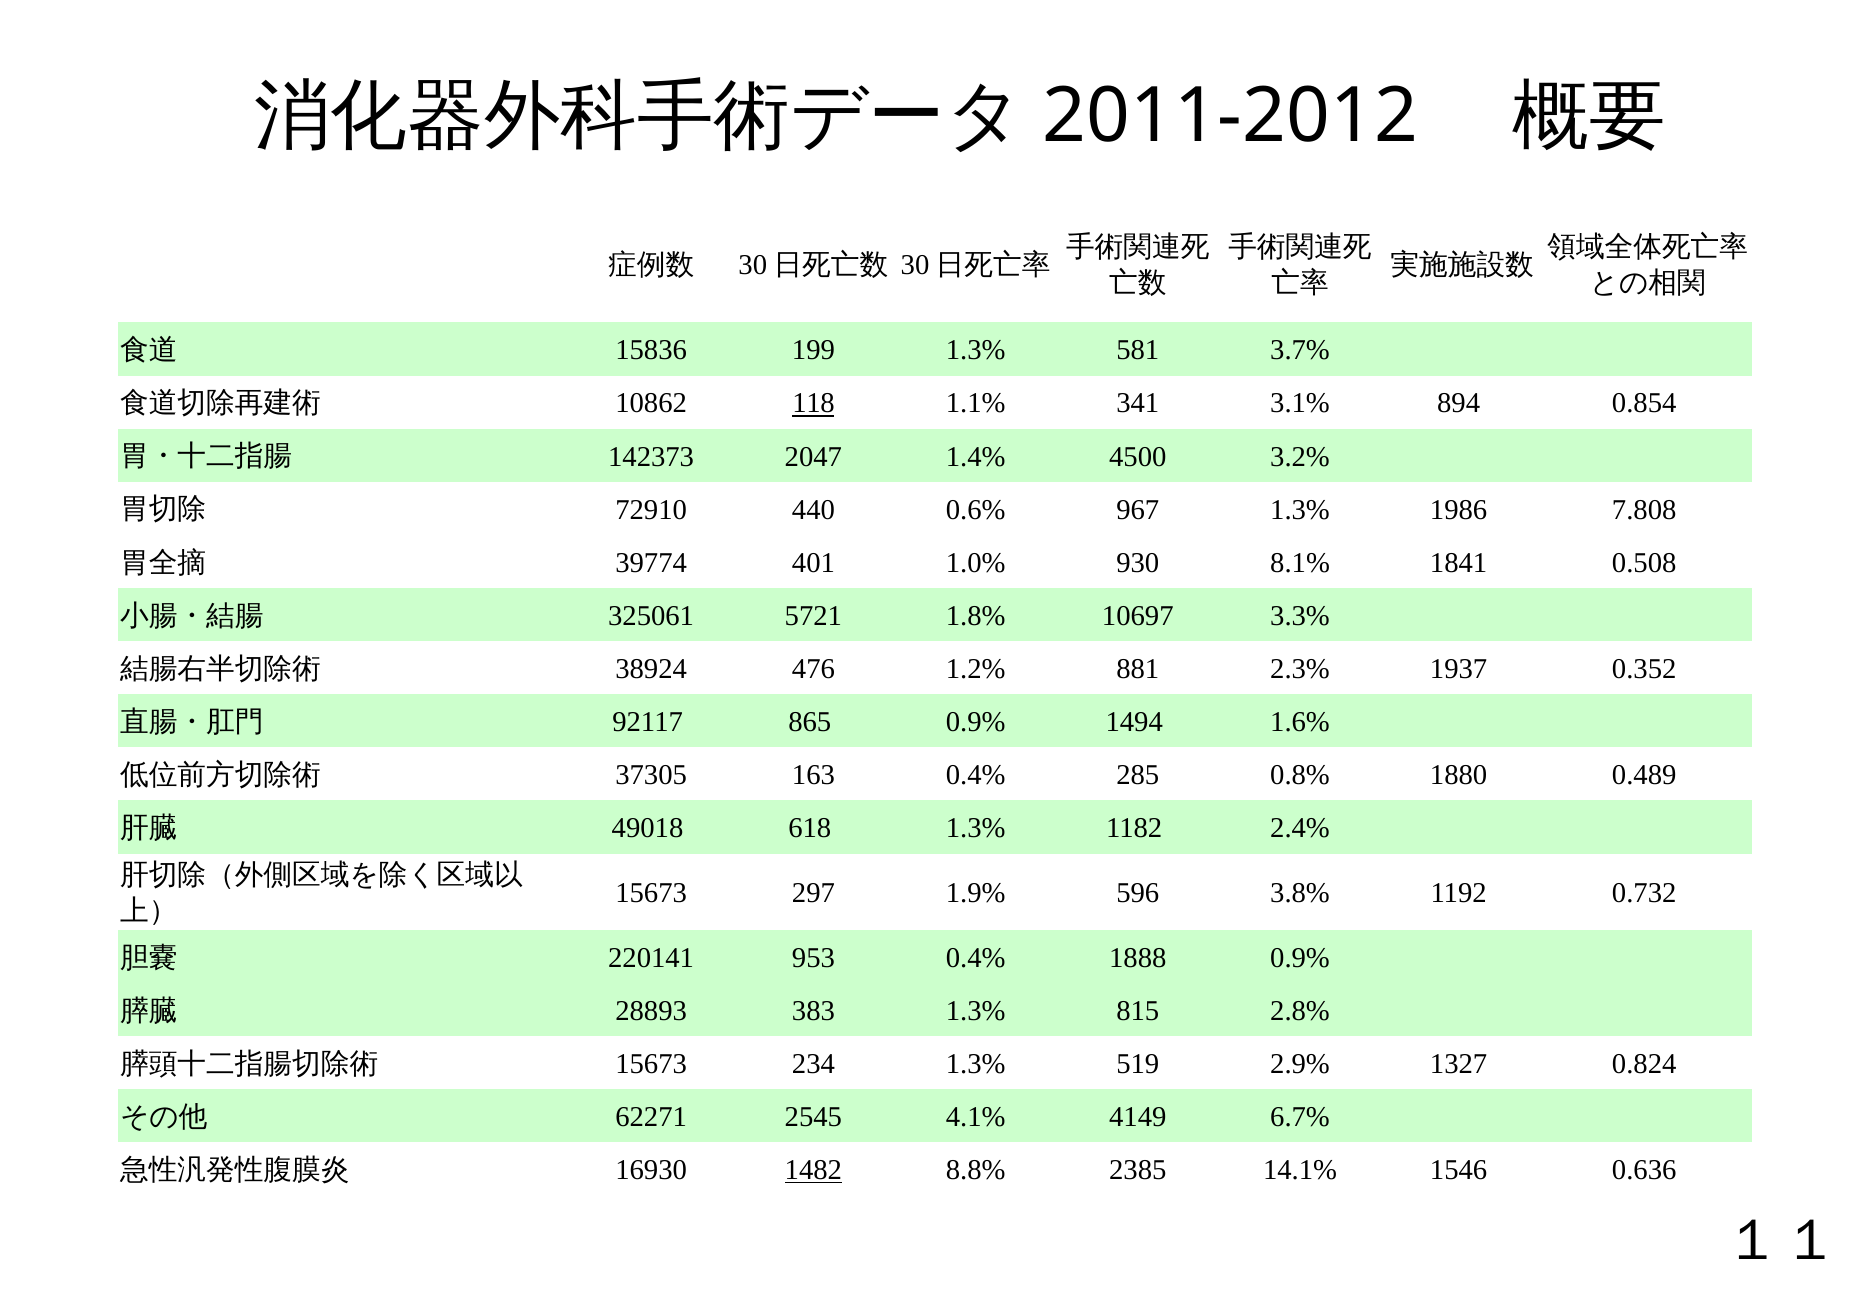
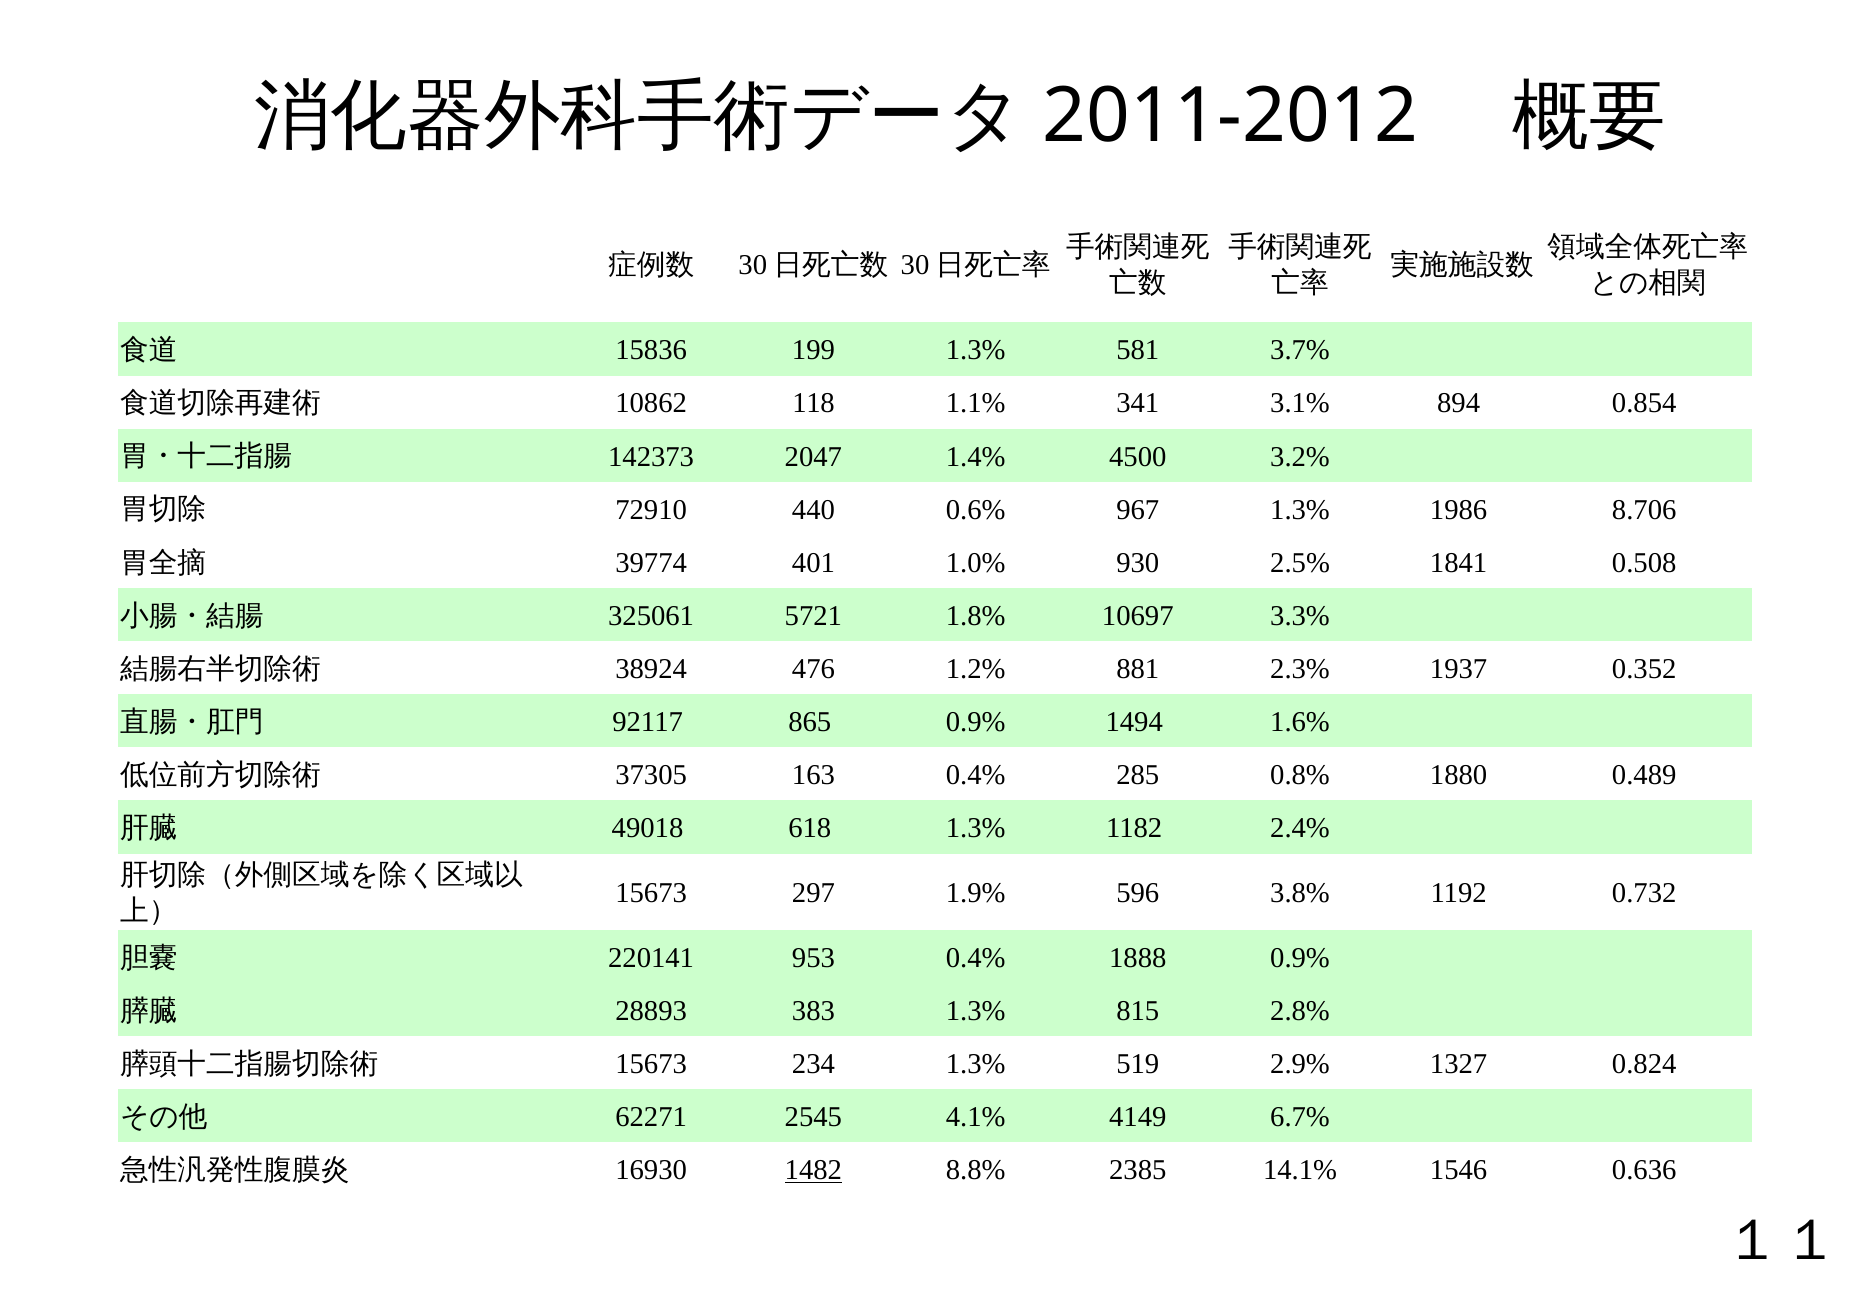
118 underline: present -> none (814, 403)
7.808: 7.808 -> 8.706 (1644, 510)
8.1%: 8.1% -> 2.5% (1300, 563)
